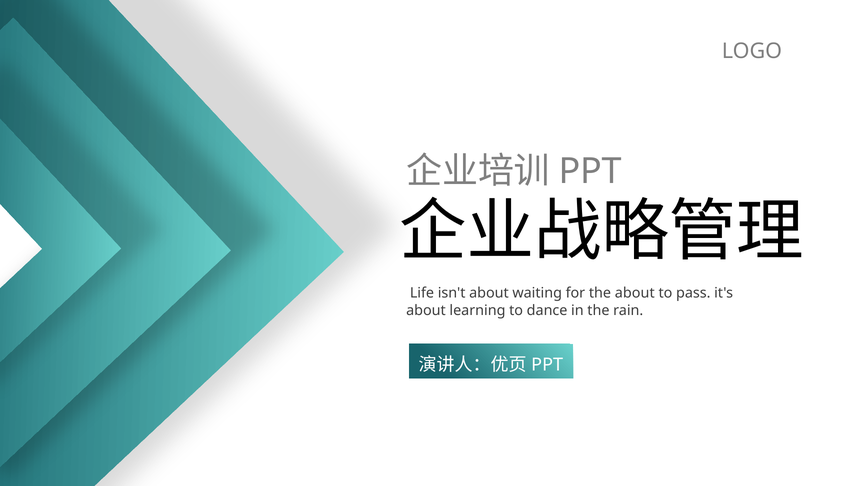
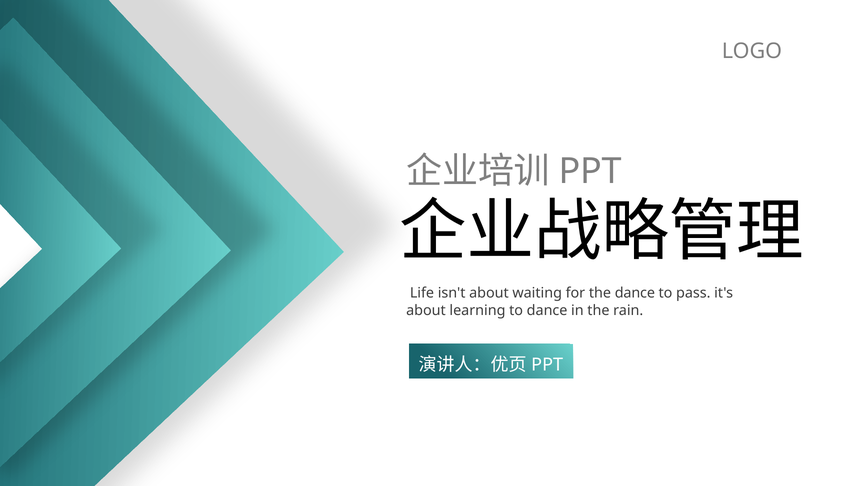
the about: about -> dance (635, 293)
